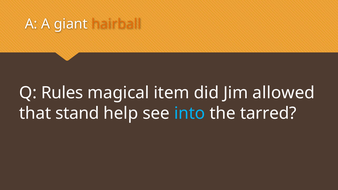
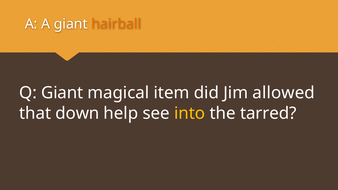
Q Rules: Rules -> Giant (62, 93)
stand: stand -> down (77, 113)
into colour: light blue -> yellow (190, 113)
